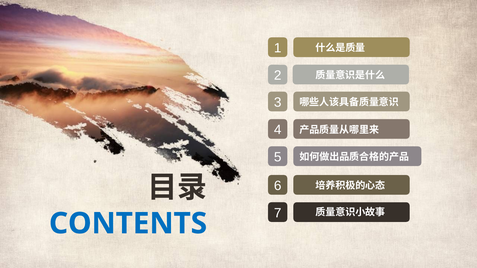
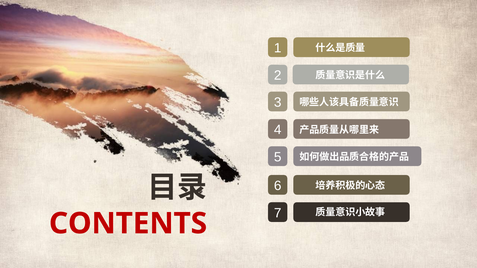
CONTENTS colour: blue -> red (128, 224)
